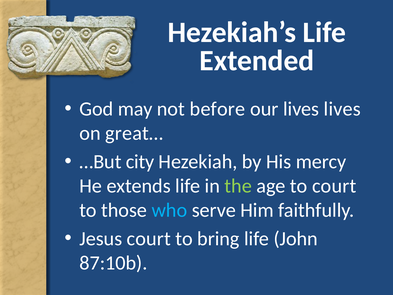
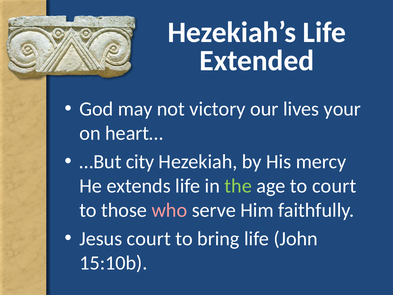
before: before -> victory (218, 109)
lives lives: lives -> your (342, 109)
great…: great… -> heart… (134, 133)
who colour: light blue -> pink (169, 210)
87:10b: 87:10b -> 15:10b (113, 263)
